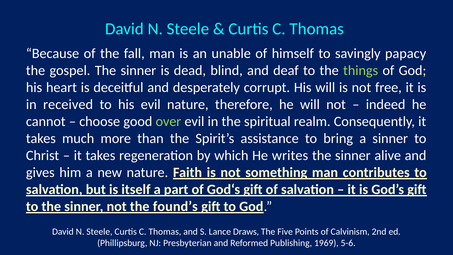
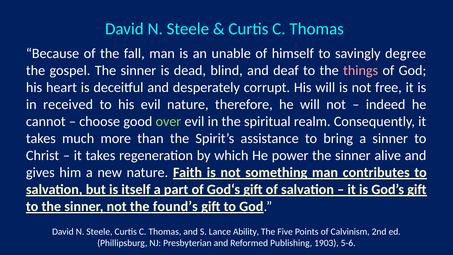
papacy: papacy -> degree (406, 54)
things colour: light green -> pink (361, 71)
writes: writes -> power (290, 156)
Draws: Draws -> Ability (246, 232)
1969: 1969 -> 1903 (326, 243)
